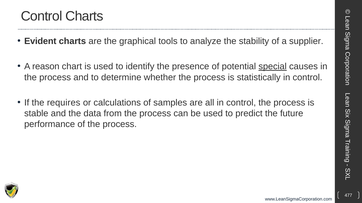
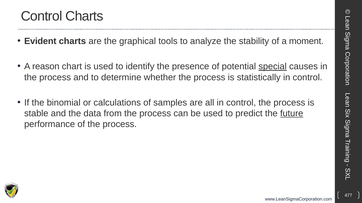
supplier: supplier -> moment (306, 41)
requires: requires -> binomial (64, 103)
future underline: none -> present (292, 114)
